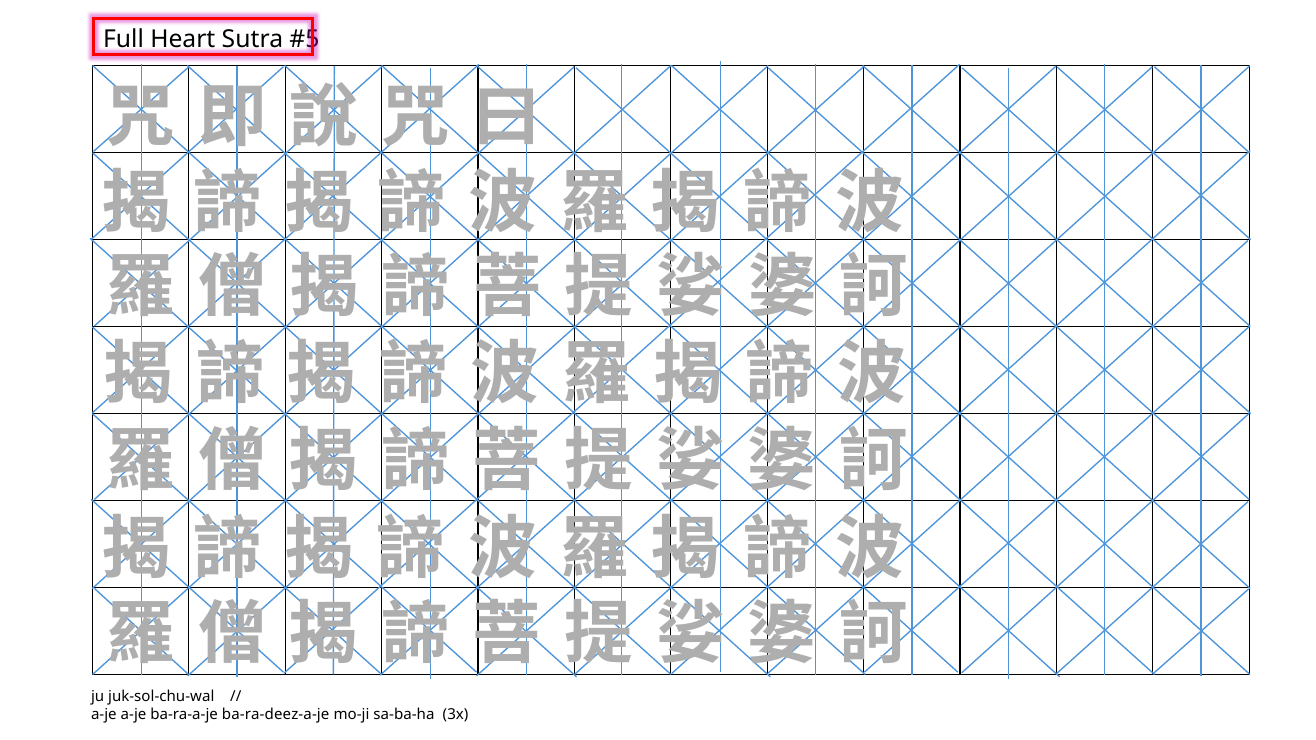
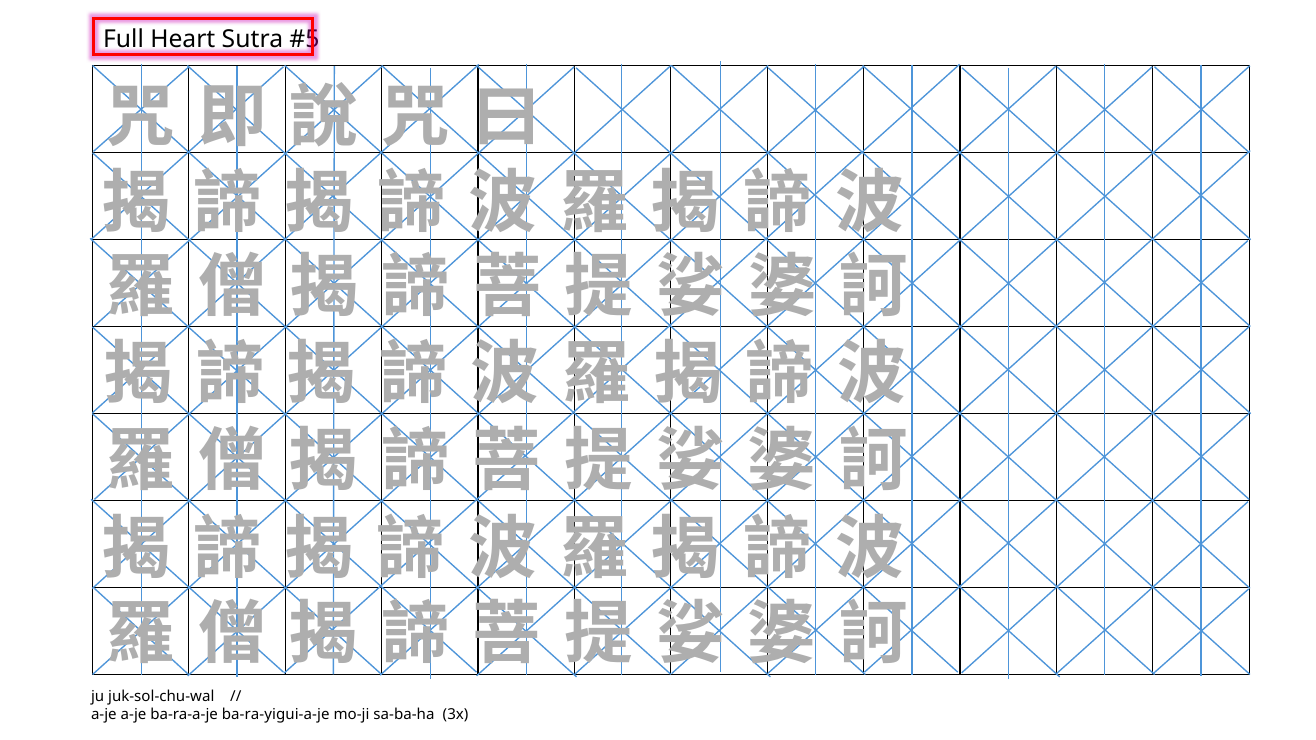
ba-ra-deez-a-je: ba-ra-deez-a-je -> ba-ra-yigui-a-je (276, 714)
